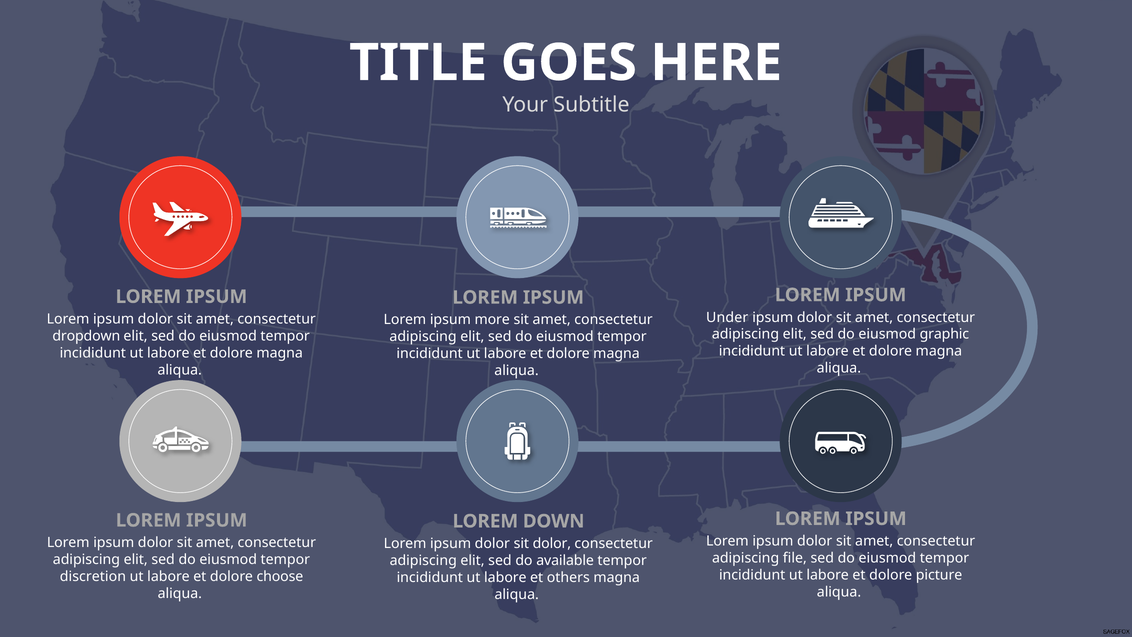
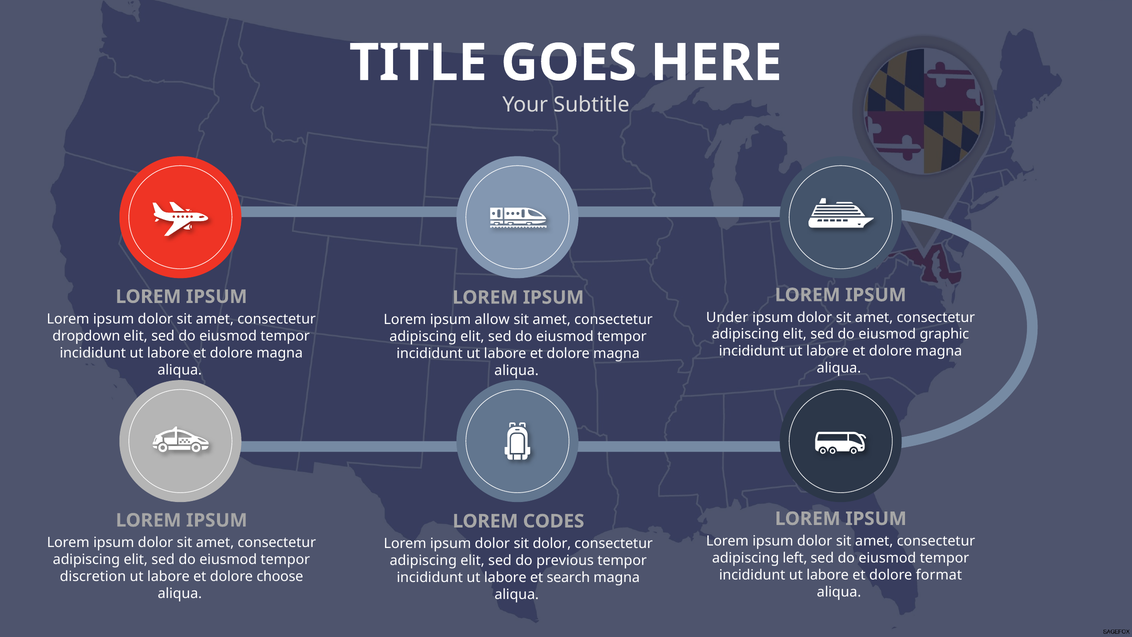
more: more -> allow (492, 320)
DOWN: DOWN -> CODES (554, 521)
file: file -> left (795, 558)
available: available -> previous (565, 560)
picture: picture -> format (939, 575)
others: others -> search (568, 577)
